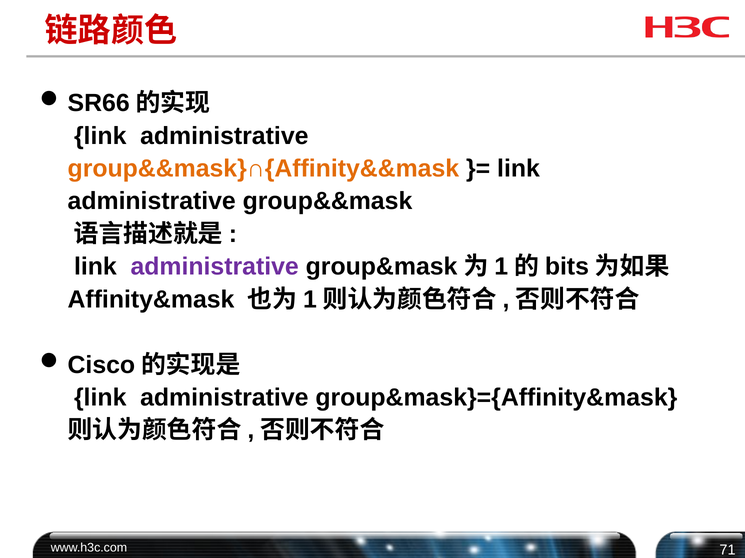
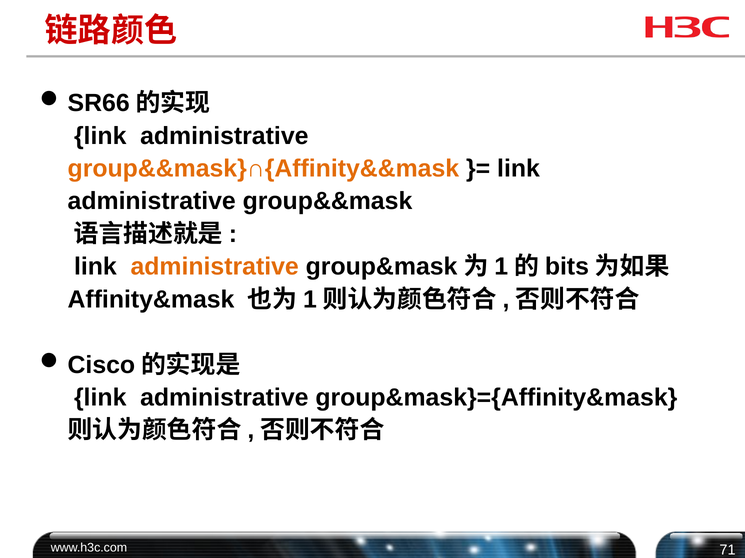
administrative colour: purple -> orange (215, 267)
